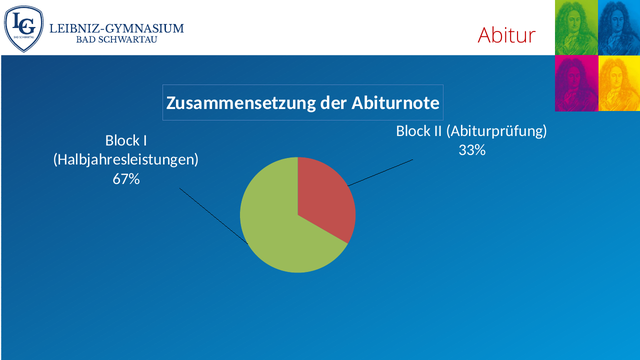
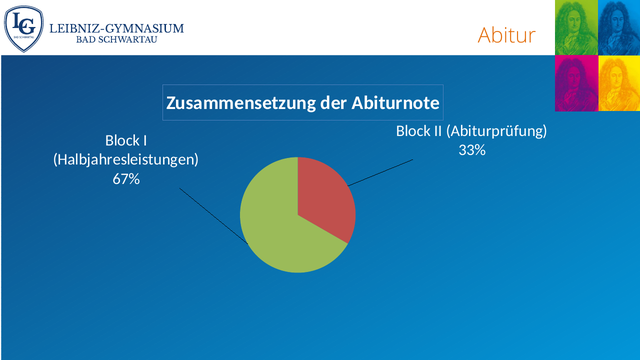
Abitur colour: red -> orange (507, 36)
